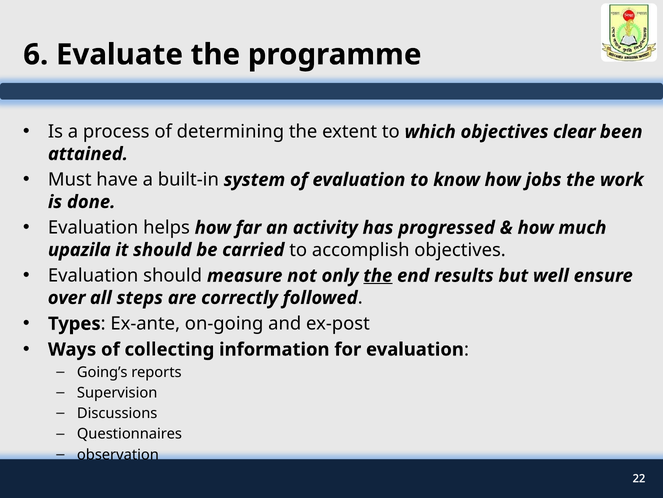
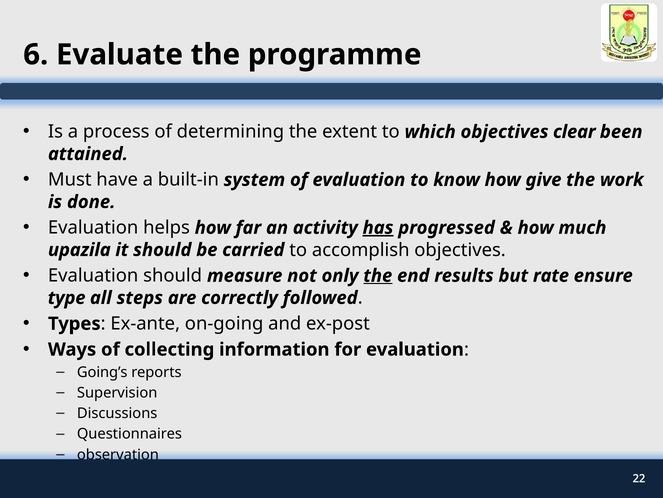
jobs: jobs -> give (544, 180)
has underline: none -> present (378, 227)
well: well -> rate (551, 275)
over: over -> type (67, 297)
